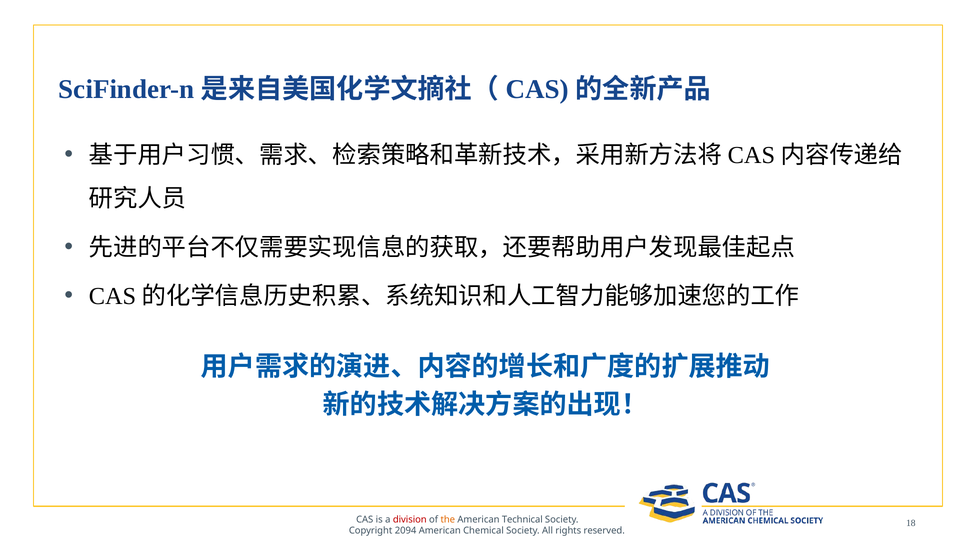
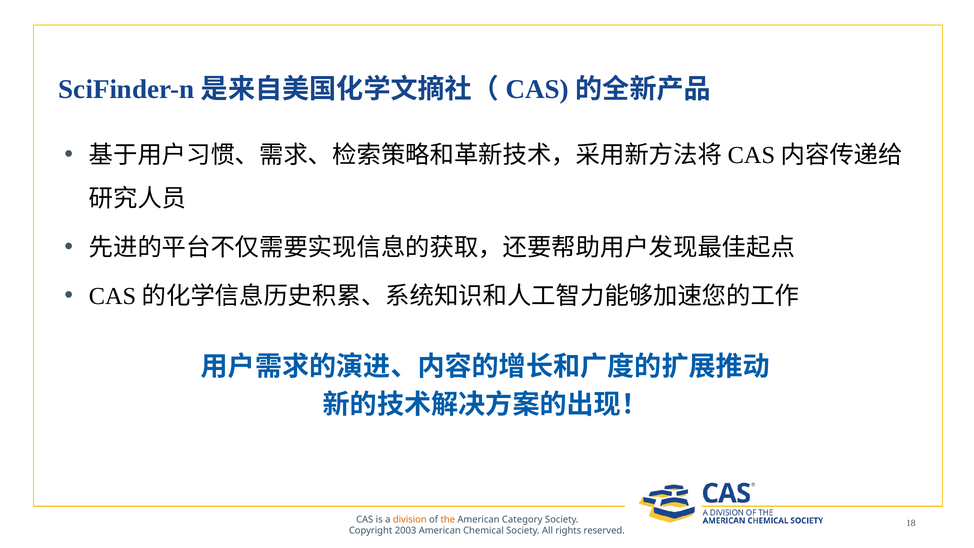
division colour: red -> orange (410, 519)
Technical: Technical -> Category (522, 519)
2094: 2094 -> 2003 (406, 531)
